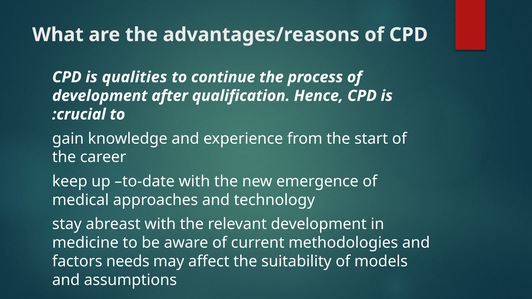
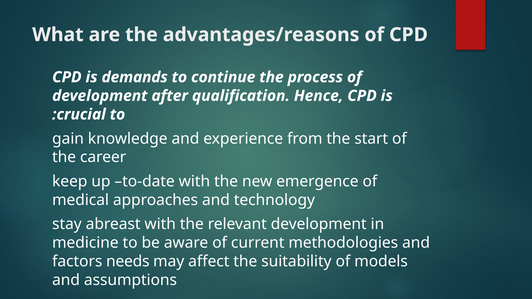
qualities: qualities -> demands (135, 77)
